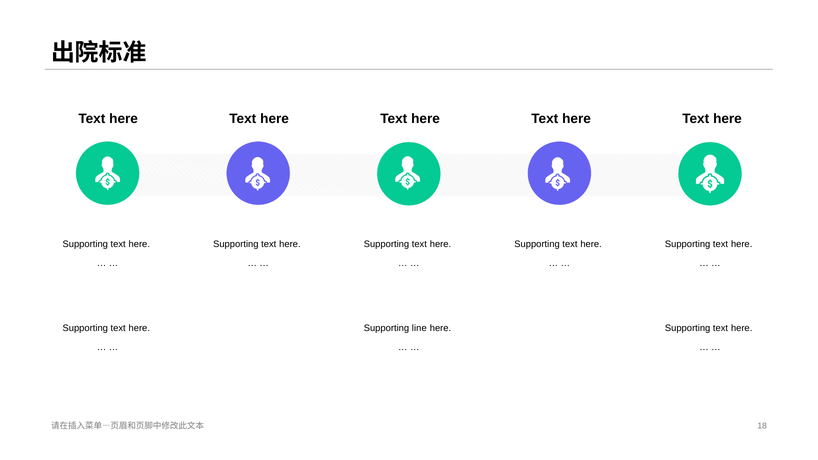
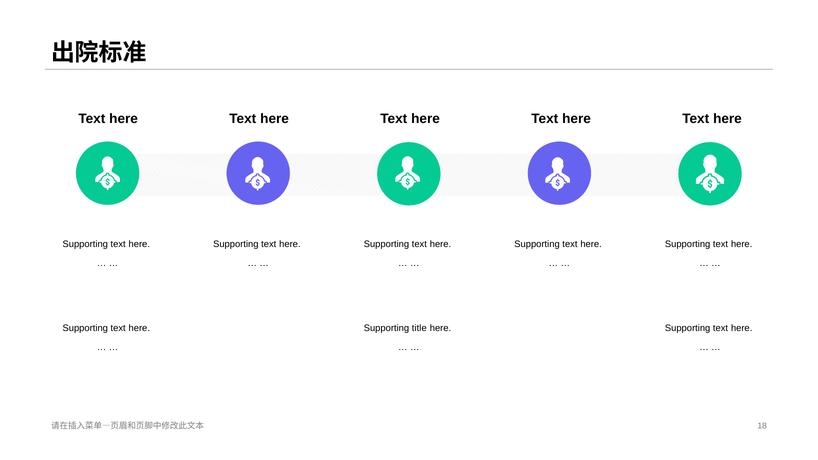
line: line -> title (419, 328)
